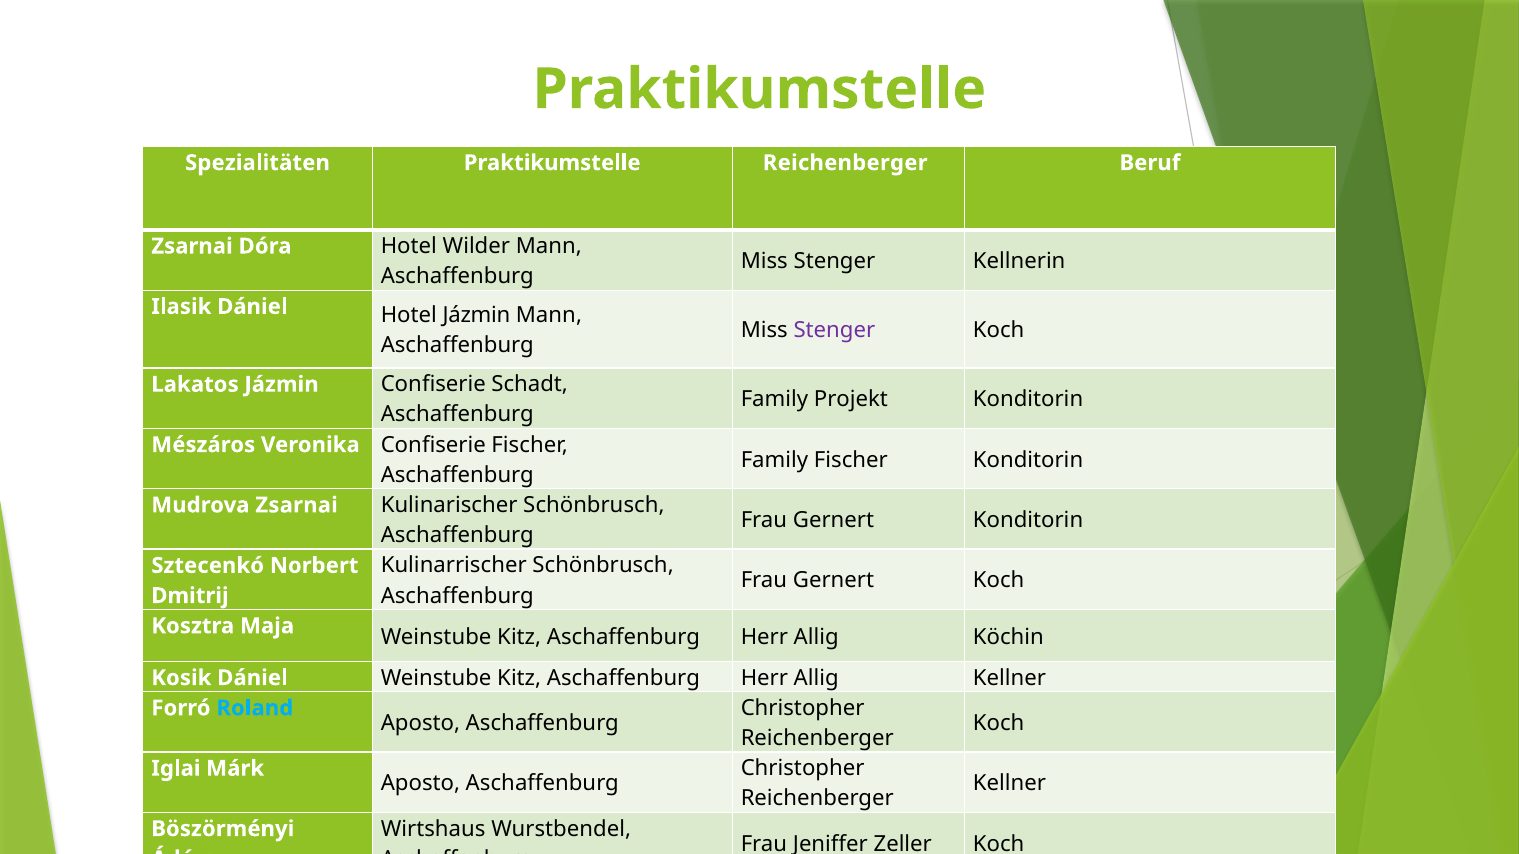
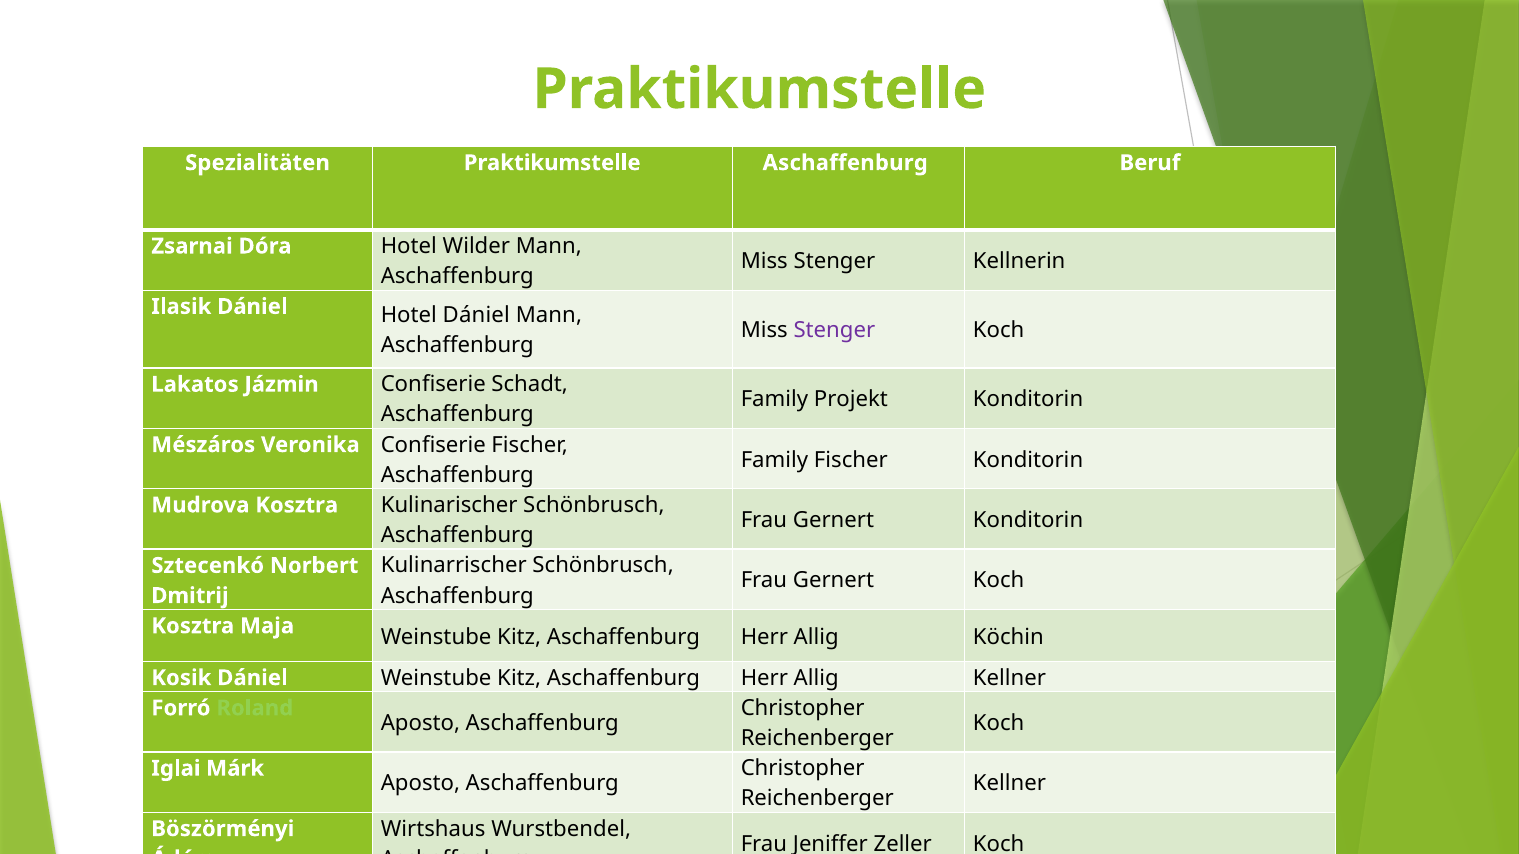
Praktikumstelle Reichenberger: Reichenberger -> Aschaffenburg (845, 163)
Hotel Jázmin: Jázmin -> Dániel (476, 315)
Mudrova Zsarnai: Zsarnai -> Kosztra (297, 505)
Roland colour: light blue -> light green (255, 708)
